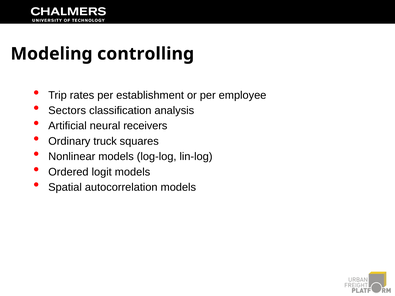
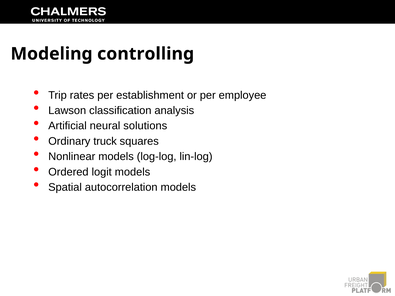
Sectors: Sectors -> Lawson (67, 111)
receivers: receivers -> solutions (145, 126)
